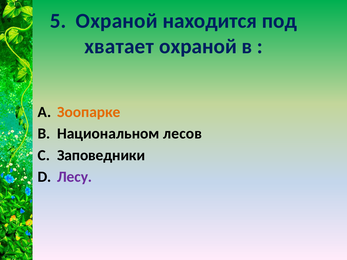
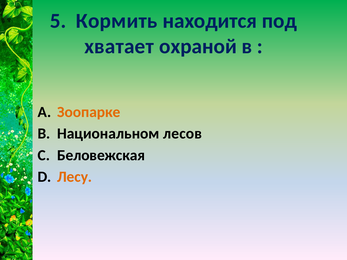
5 Охраной: Охраной -> Кормить (117, 21)
Заповедники: Заповедники -> Беловежская (101, 155)
Лесу colour: purple -> orange (75, 177)
